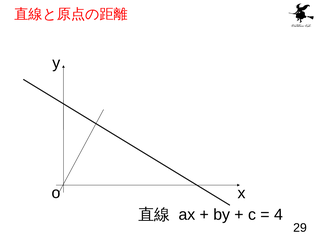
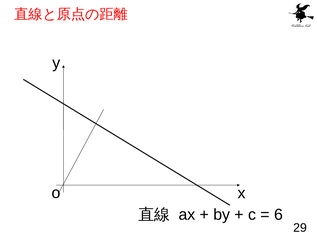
4: 4 -> 6 (278, 214)
